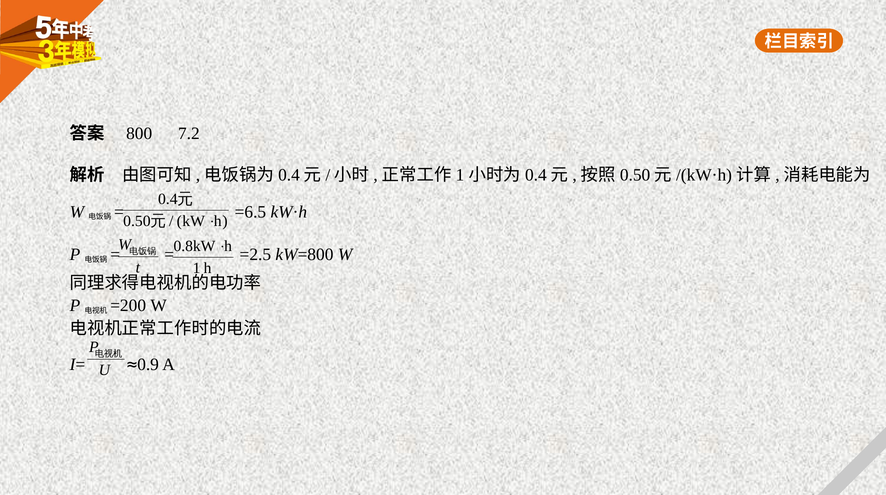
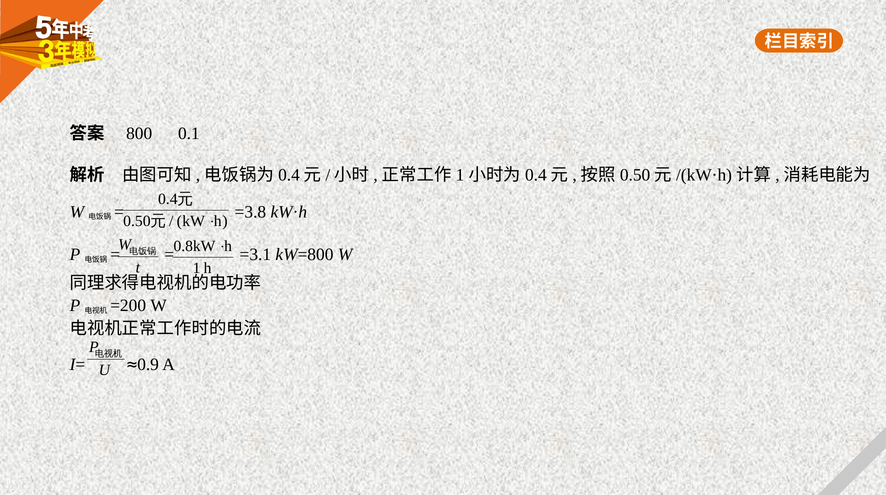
7.2: 7.2 -> 0.1 (189, 134)
=6.5: =6.5 -> =3.8 (250, 212)
=2.5: =2.5 -> =3.1 (255, 254)
